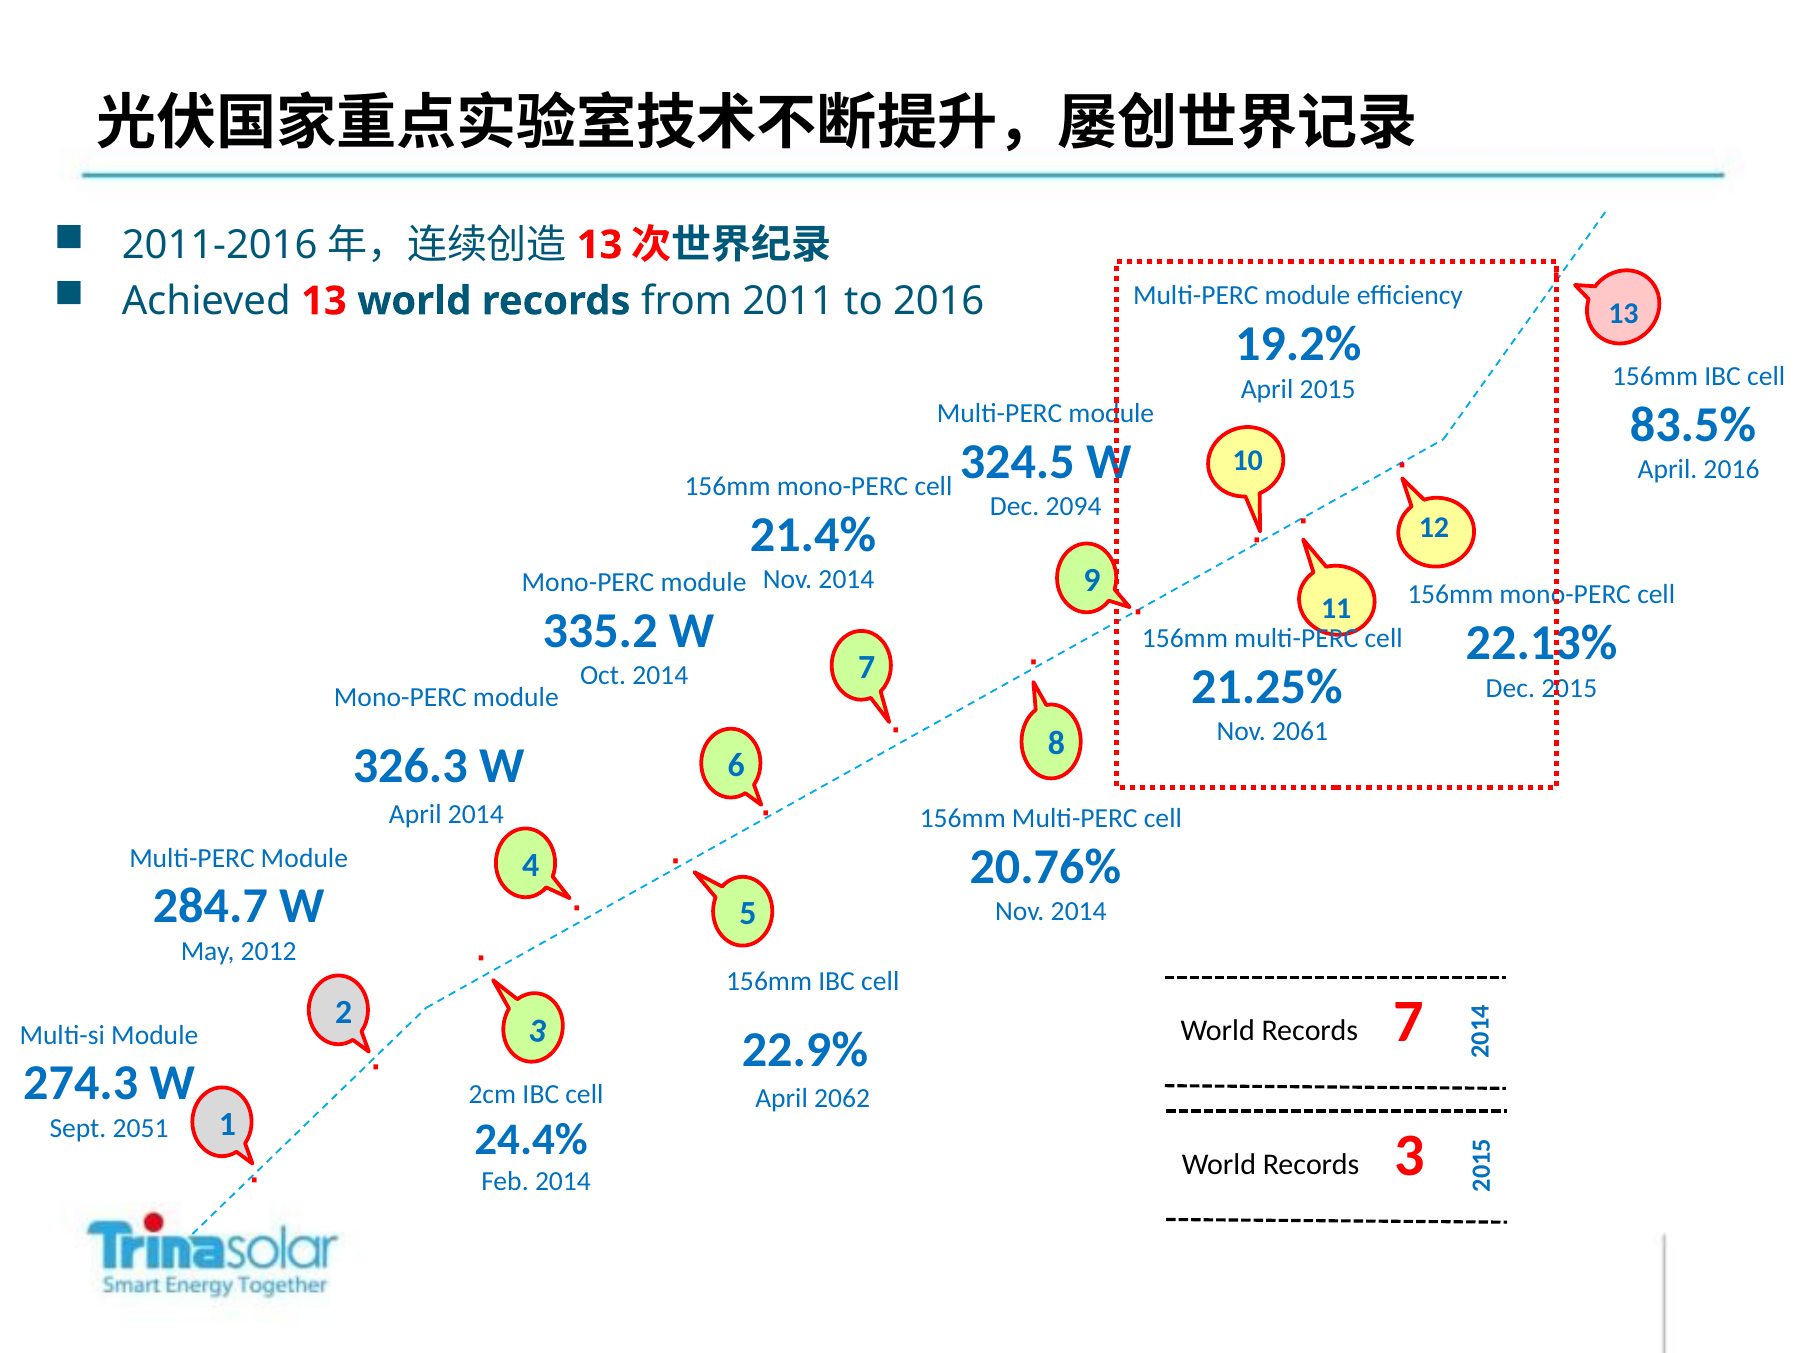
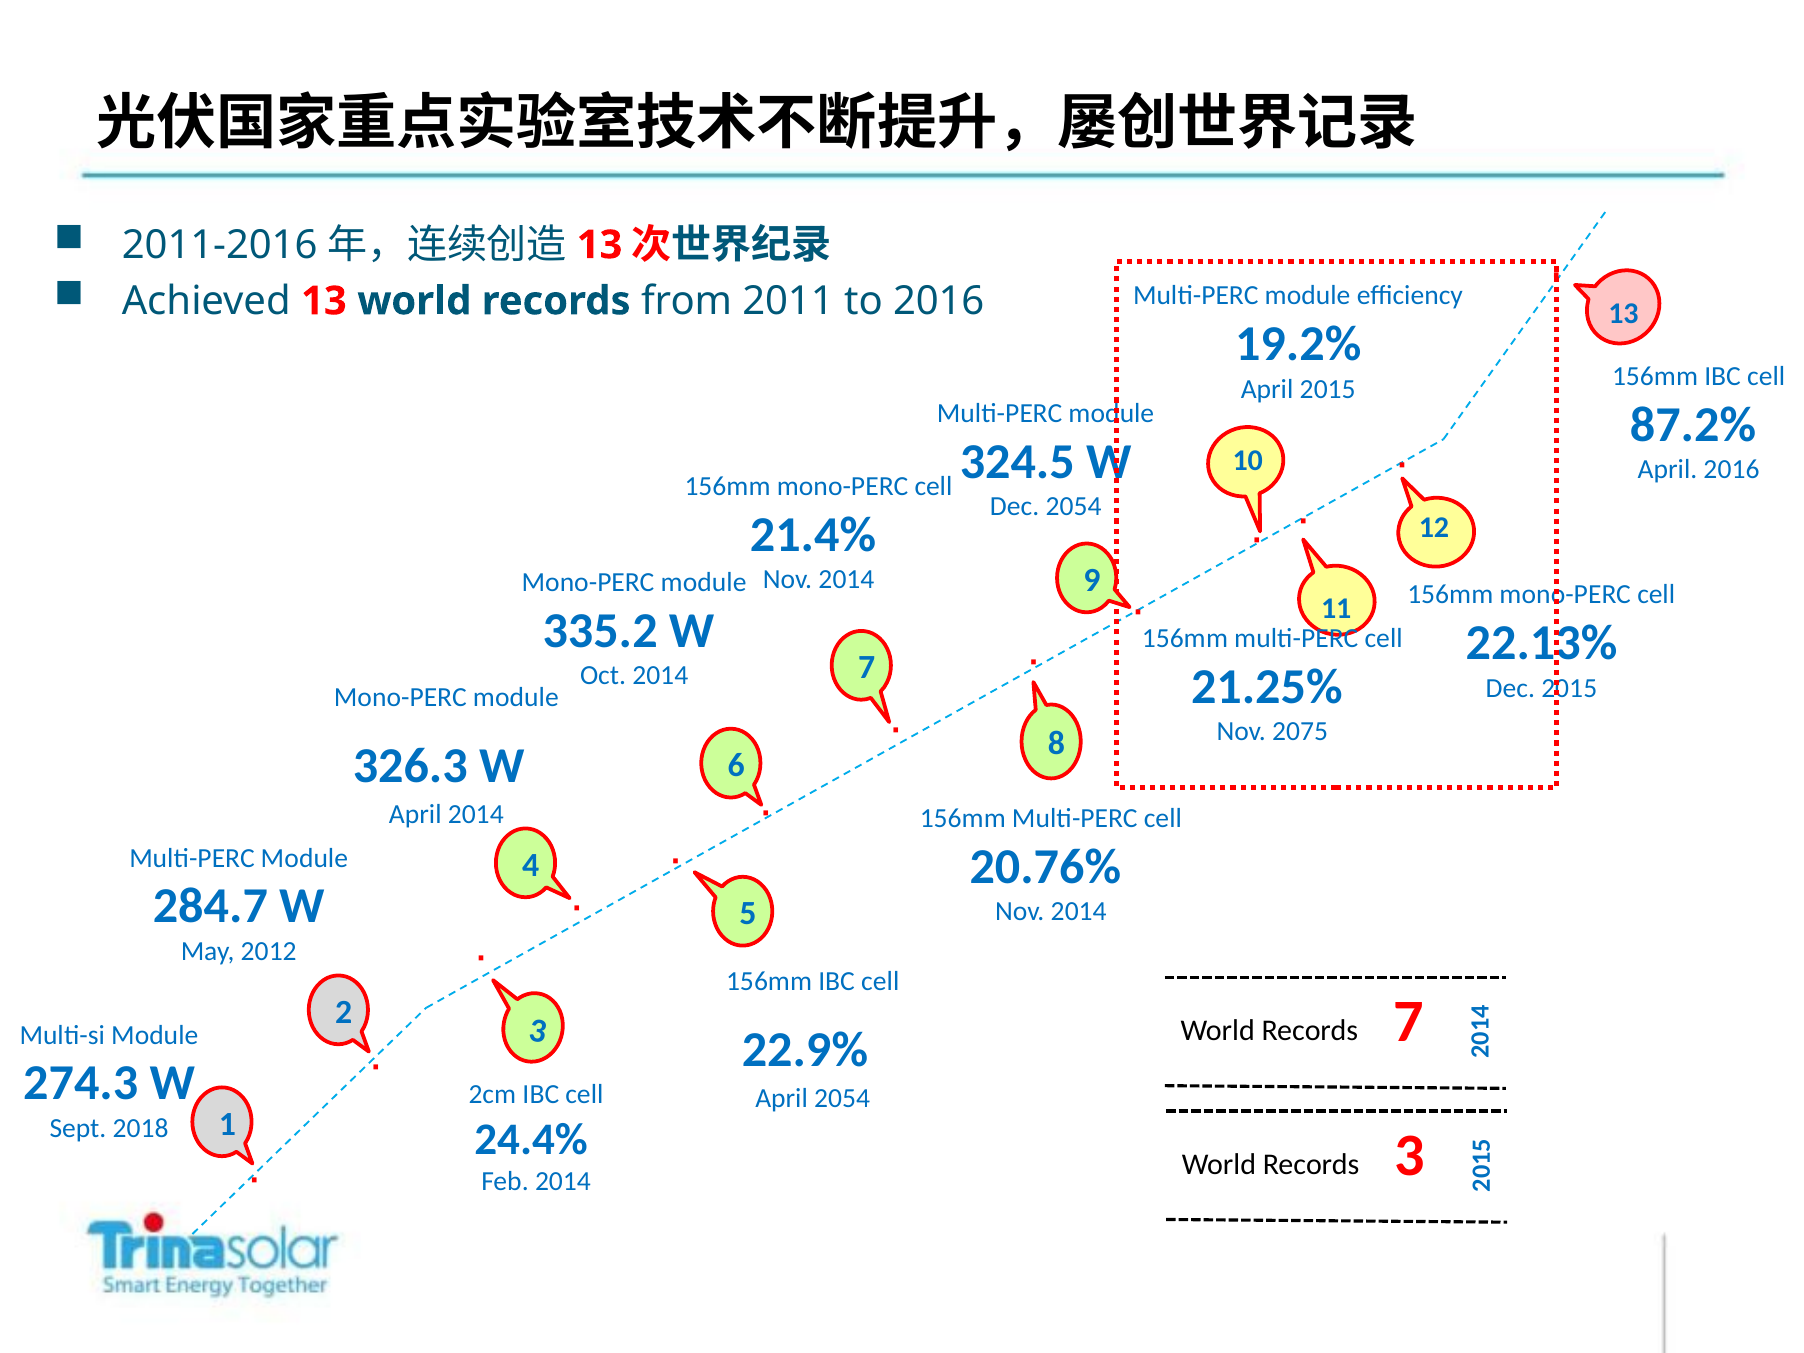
83.5%: 83.5% -> 87.2% (1693, 425)
Dec 2094: 2094 -> 2054 (1074, 507)
2061: 2061 -> 2075 (1300, 732)
April 2062: 2062 -> 2054 (842, 1099)
2051: 2051 -> 2018 (141, 1128)
